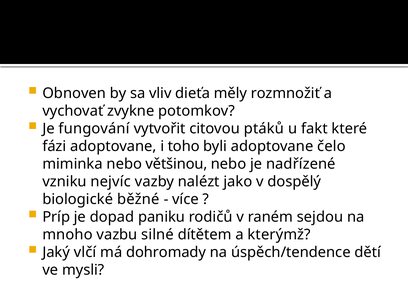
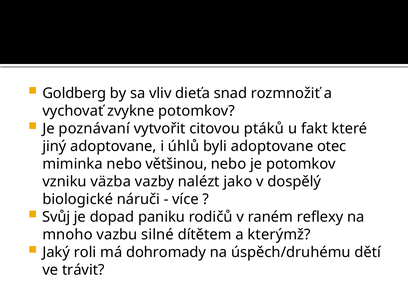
Obnoven: Obnoven -> Goldberg (74, 93)
měly: měly -> snad (230, 93)
fungování: fungování -> poznávaní (94, 128)
fázi: fázi -> jiný (54, 146)
toho: toho -> úhlů (184, 146)
čelo: čelo -> otec (332, 146)
je nadřízené: nadřízené -> potomkov (301, 164)
nejvíc: nejvíc -> väzba (111, 182)
běžné: běžné -> náruči (138, 199)
Príp: Príp -> Svůj (56, 217)
sejdou: sejdou -> reflexy (320, 217)
vlčí: vlčí -> roli (85, 252)
úspěch/tendence: úspěch/tendence -> úspěch/druhému (291, 252)
mysli: mysli -> trávit (83, 270)
